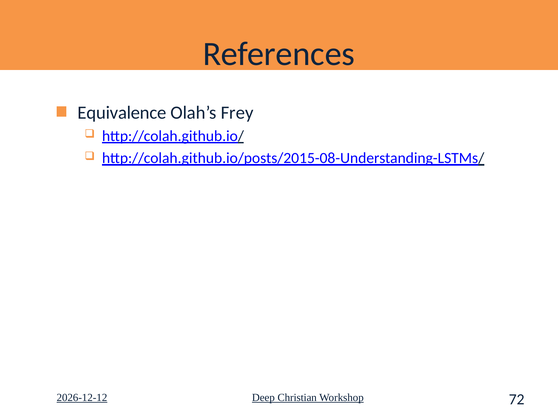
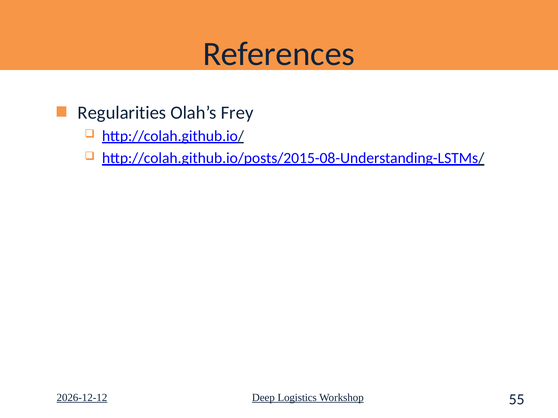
Equivalence: Equivalence -> Regularities (122, 113)
Christian: Christian -> Logistics (297, 398)
72: 72 -> 55 (517, 400)
